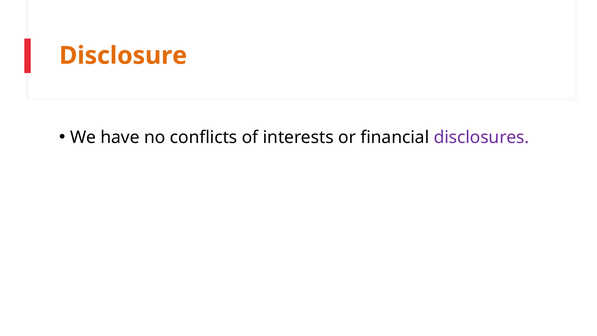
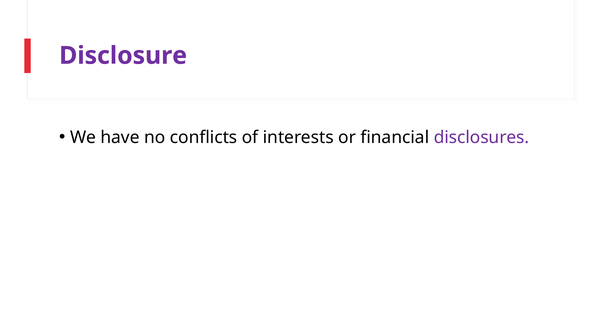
Disclosure colour: orange -> purple (123, 56)
